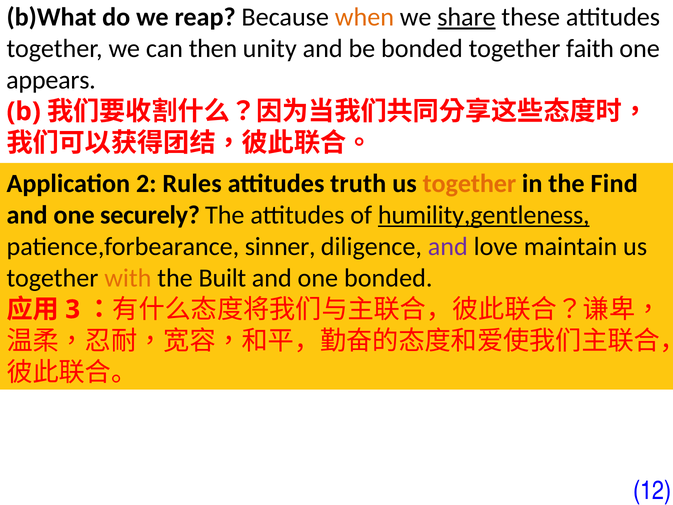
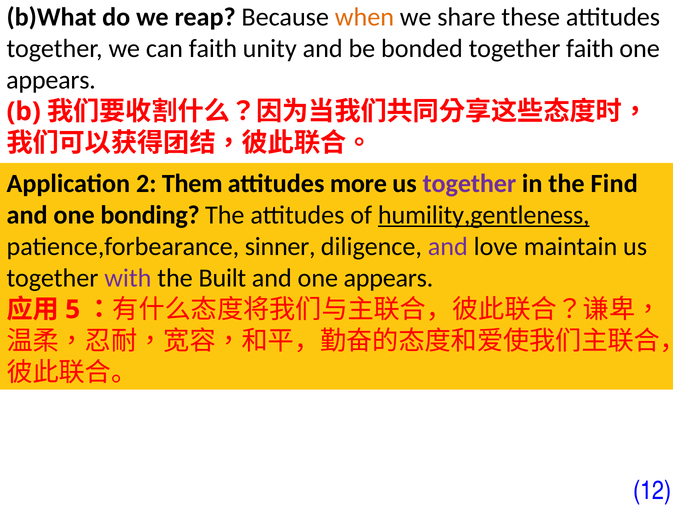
share underline: present -> none (466, 17)
can then: then -> faith (213, 49)
Rules: Rules -> Them (192, 184)
truth: truth -> more (358, 184)
together colour: orange -> purple (469, 184)
securely: securely -> bonding (150, 215)
with colour: orange -> purple (128, 278)
and one bonded: bonded -> appears (388, 278)
3: 3 -> 5 (73, 309)
